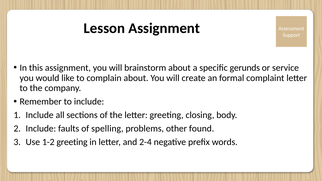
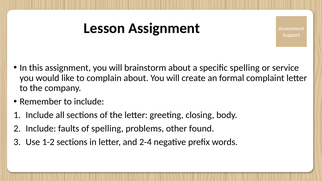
specific gerunds: gerunds -> spelling (245, 68)
1-2 greeting: greeting -> sections (72, 142)
